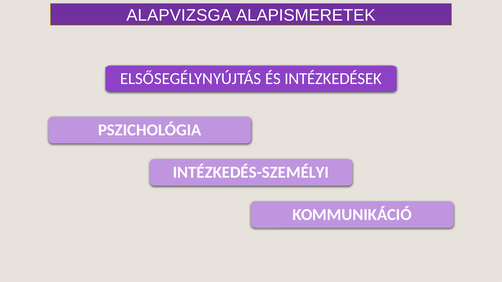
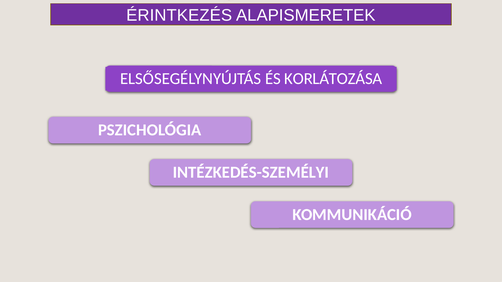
ALAPVIZSGA: ALAPVIZSGA -> ÉRINTKEZÉS (179, 15)
INTÉZKEDÉSEK: INTÉZKEDÉSEK -> KORLÁTOZÁSA (333, 79)
